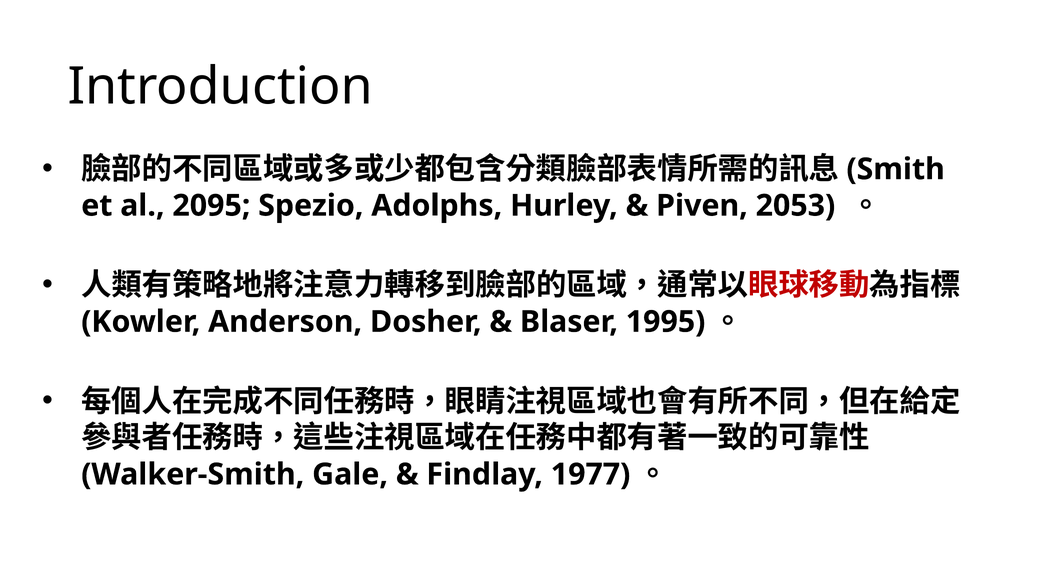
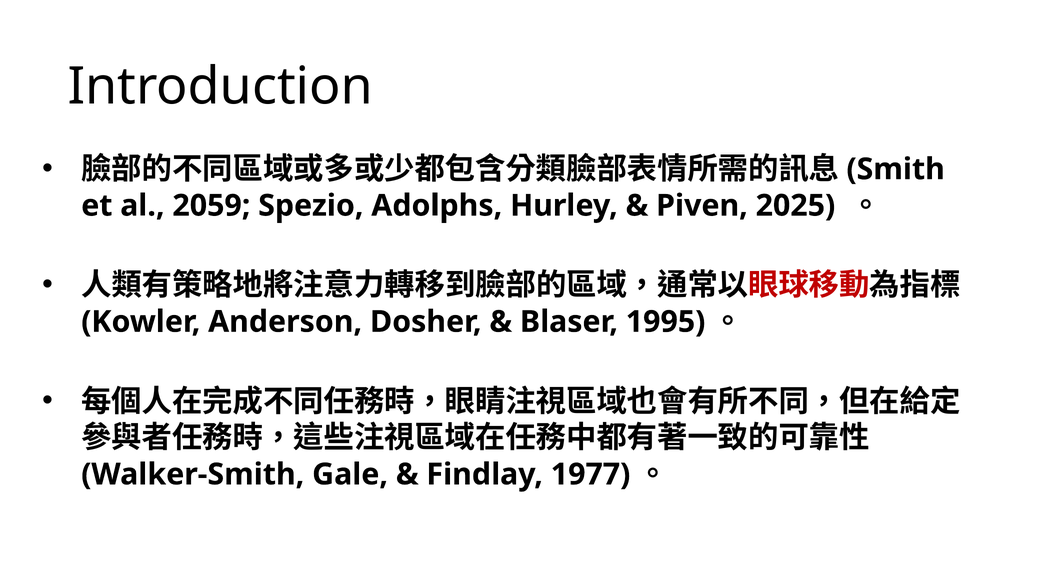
2095: 2095 -> 2059 (211, 206)
2053: 2053 -> 2025 (795, 206)
